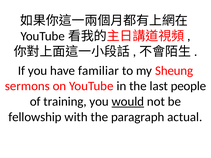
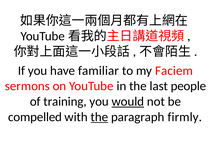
Sheung: Sheung -> Faciem (174, 71)
fellowship: fellowship -> compelled (35, 117)
the underline: none -> present (99, 117)
actual: actual -> firmly (185, 117)
